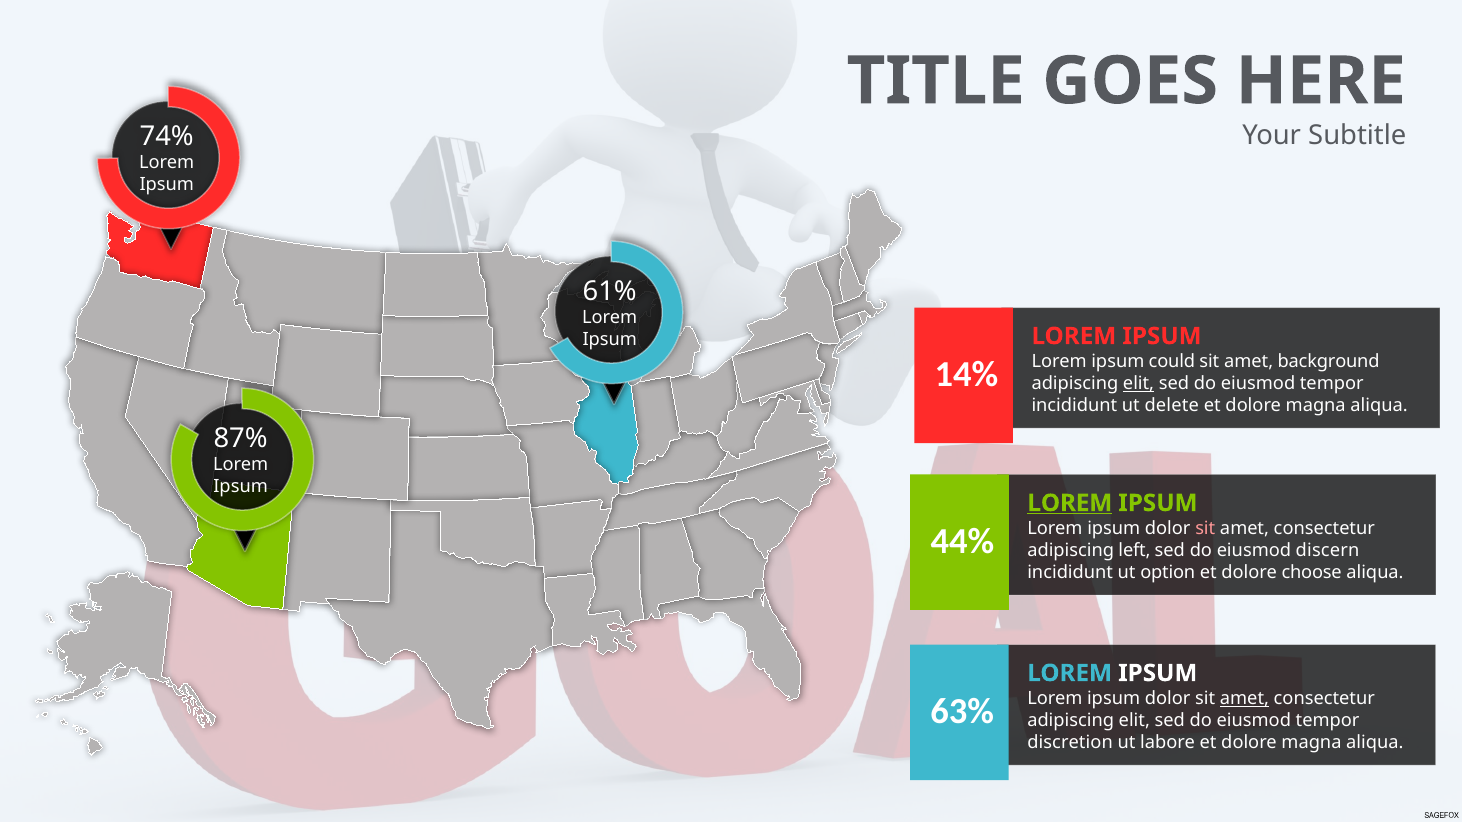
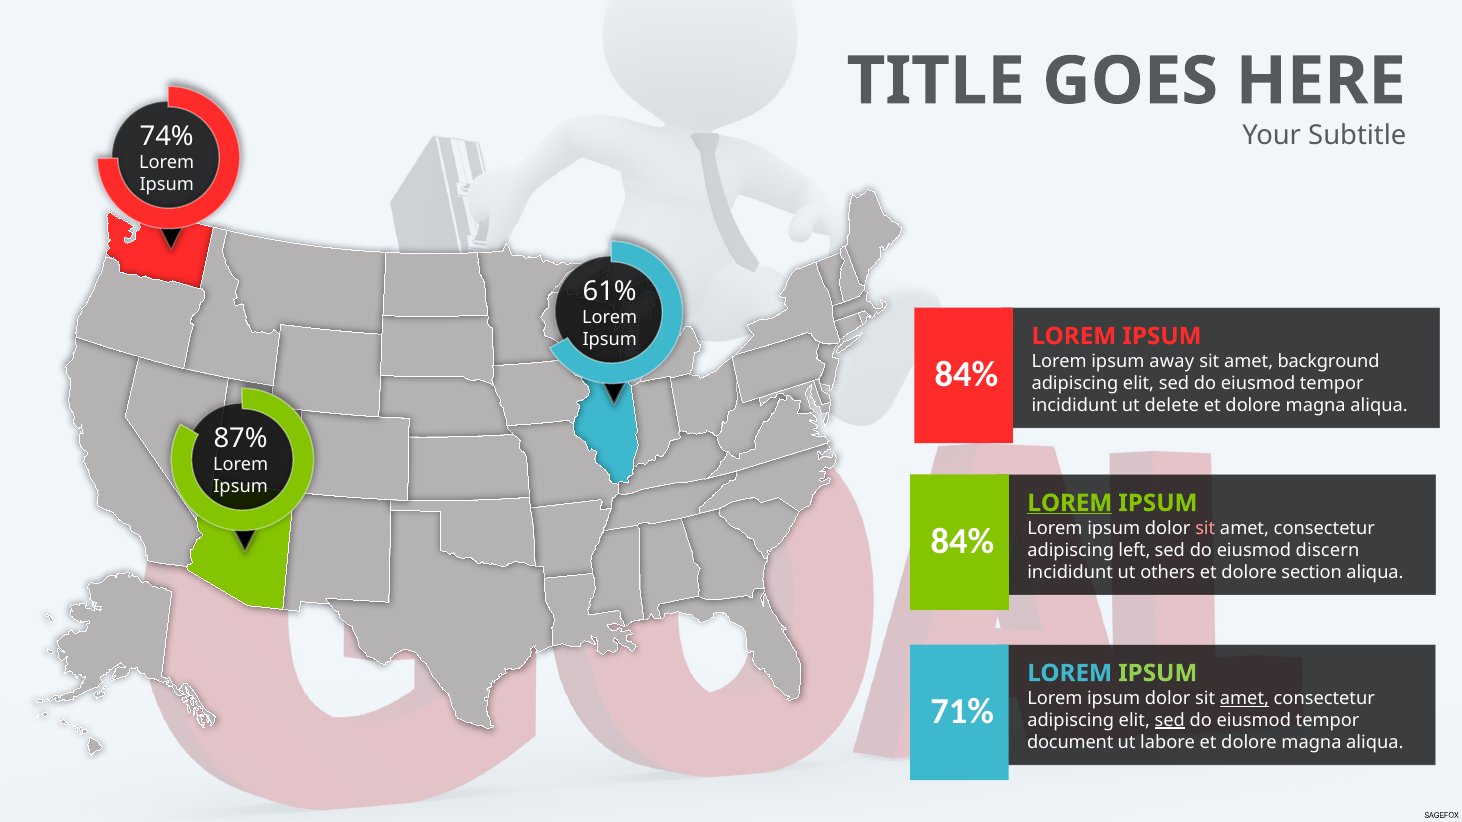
could: could -> away (1172, 361)
14%: 14% -> 84% (966, 374)
elit underline: present -> none (1139, 383)
44%: 44% -> 84% (962, 541)
option: option -> others (1168, 572)
choose: choose -> section (1312, 572)
IPSUM colour: white -> light green (1158, 673)
63%: 63% -> 71% (962, 711)
sed underline: none -> present (1170, 721)
discretion: discretion -> document (1070, 742)
